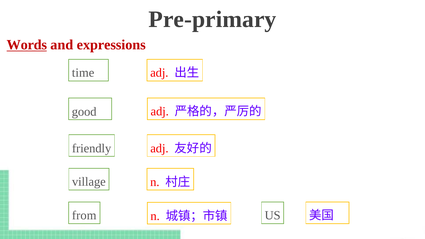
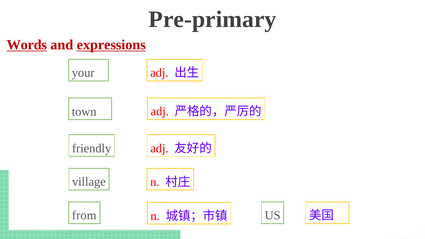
expressions underline: none -> present (111, 45)
time: time -> your (83, 73)
good: good -> town (84, 112)
